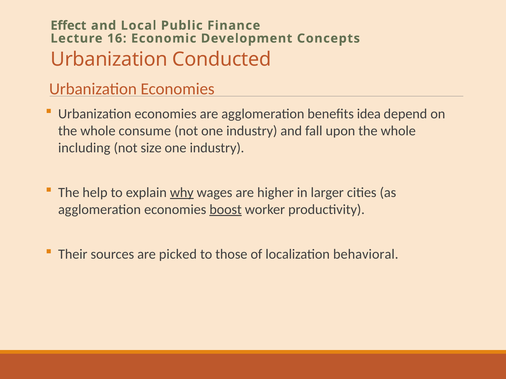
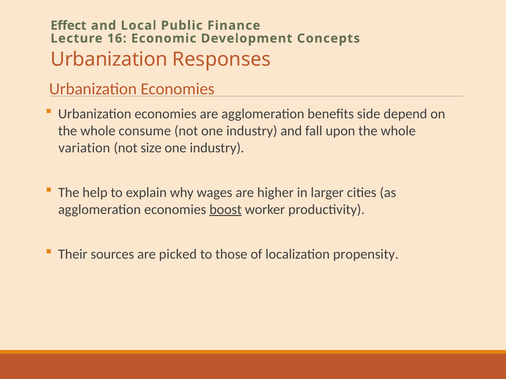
Conducted: Conducted -> Responses (222, 59)
idea: idea -> side (369, 114)
including: including -> variation (84, 148)
why underline: present -> none (182, 193)
behavioral: behavioral -> propensity (366, 255)
